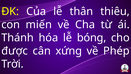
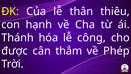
miến: miến -> hạnh (39, 25)
bóng: bóng -> công (91, 38)
xứng: xứng -> thắm (69, 51)
